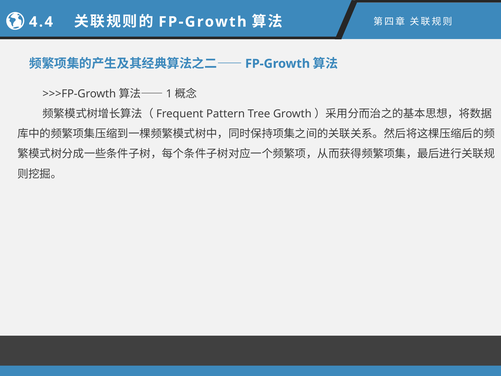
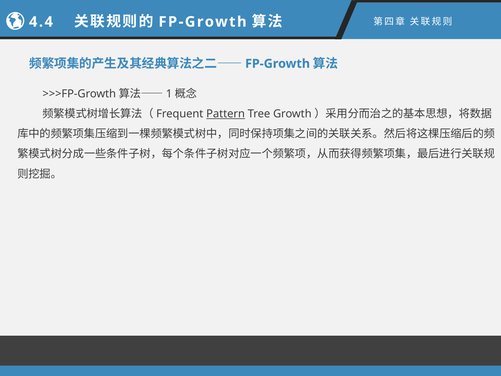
Pattern underline: none -> present (226, 114)
